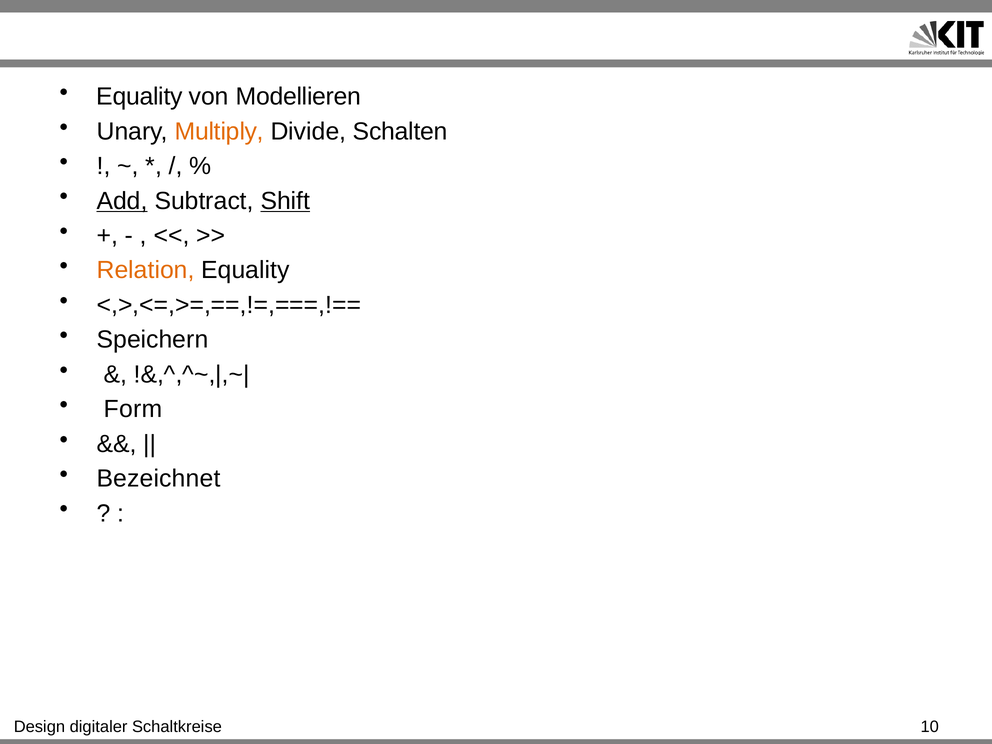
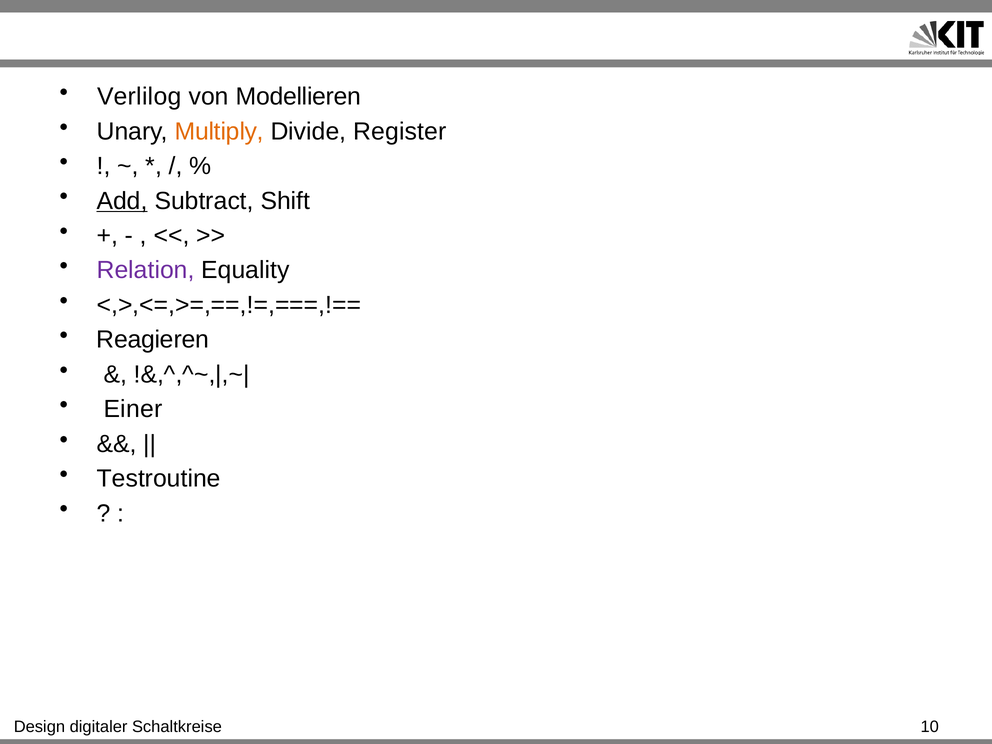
Equality: Equality -> Verlilog (139, 97)
Schalten: Schalten -> Register (400, 131)
Shift underline: present -> none (285, 201)
Relation colour: orange -> purple (146, 270)
Speichern: Speichern -> Reagieren (153, 340)
Form: Form -> Einer (133, 409)
Bezeichnet: Bezeichnet -> Testroutine (159, 479)
